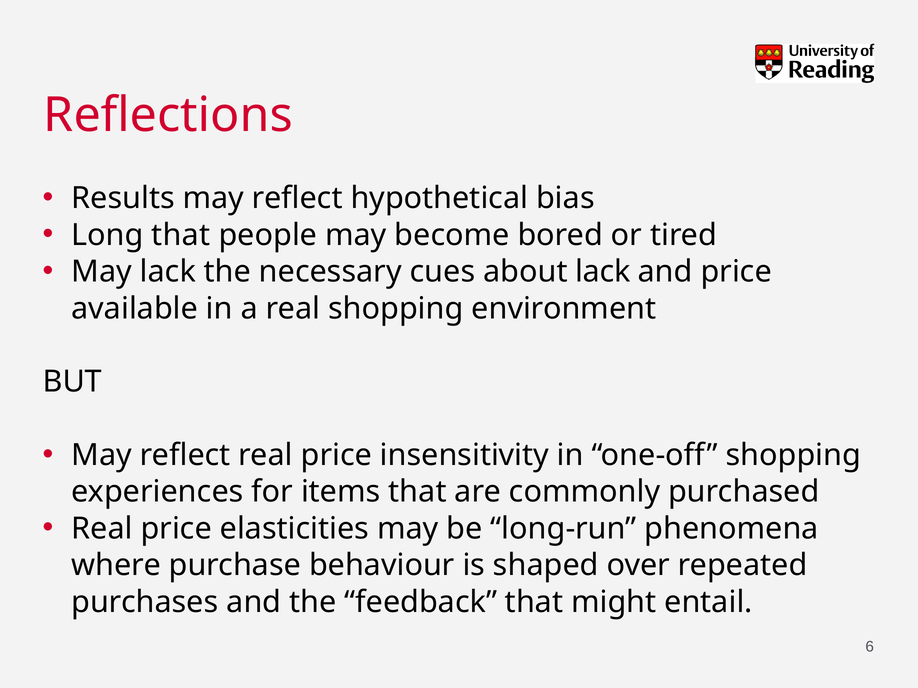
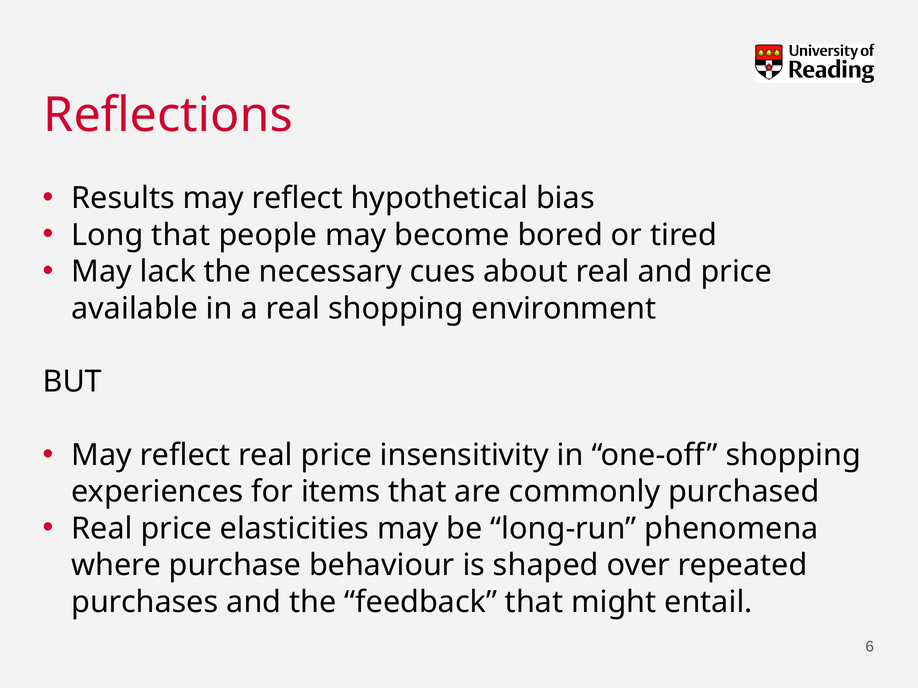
about lack: lack -> real (603, 272)
